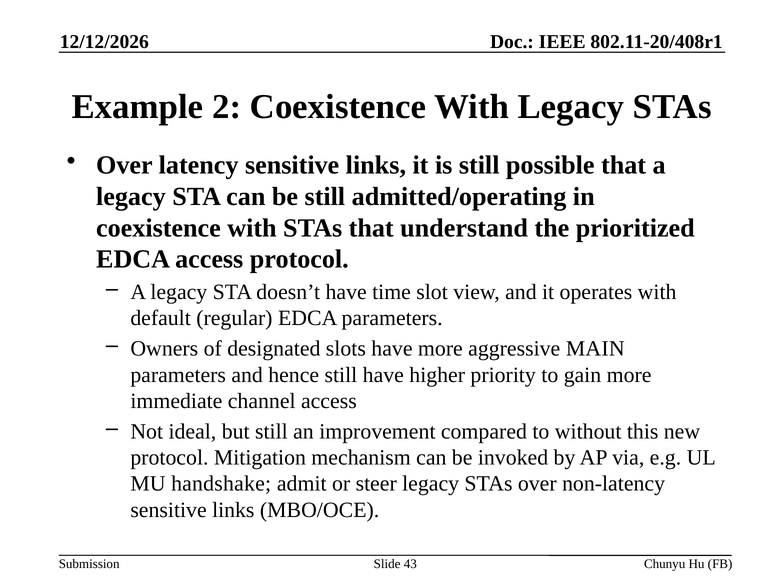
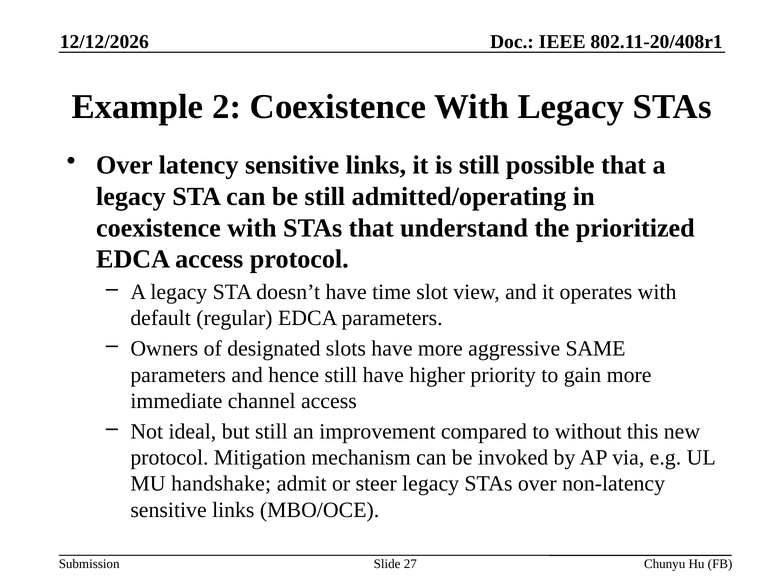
MAIN: MAIN -> SAME (595, 349)
43: 43 -> 27 (410, 564)
